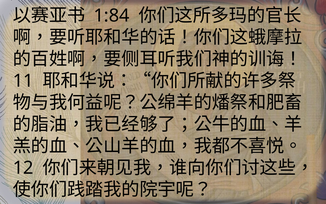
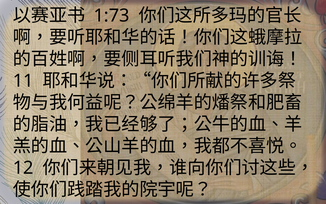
1:84: 1:84 -> 1:73 (112, 16)
